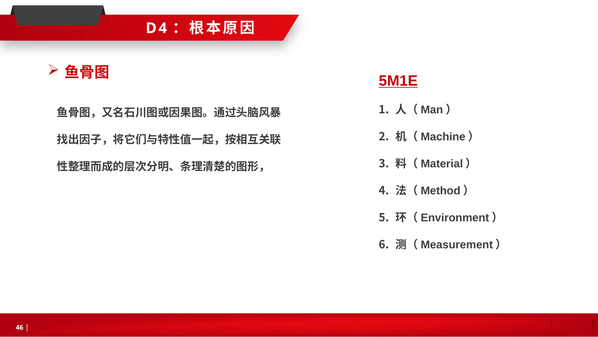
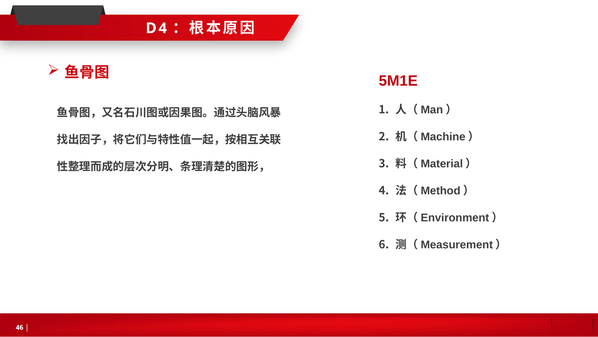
5M1E underline: present -> none (398, 81)
